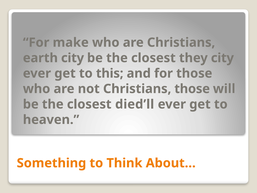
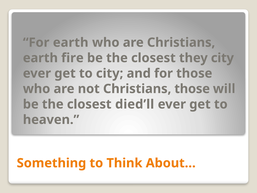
For make: make -> earth (71, 42)
earth city: city -> fire (72, 58)
to this: this -> city (110, 73)
